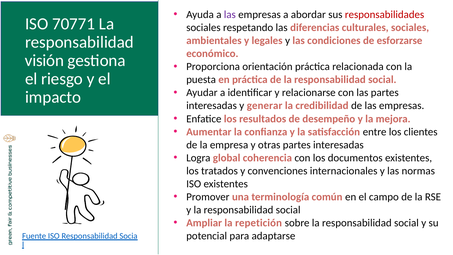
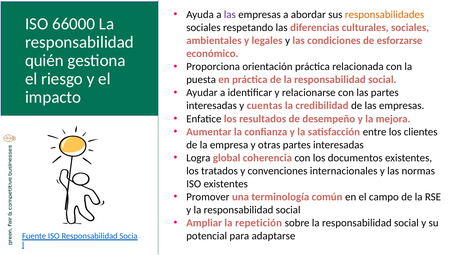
responsabilidades colour: red -> orange (385, 15)
70771: 70771 -> 66000 (74, 24)
visión: visión -> quién (44, 61)
generar: generar -> cuentas (265, 106)
